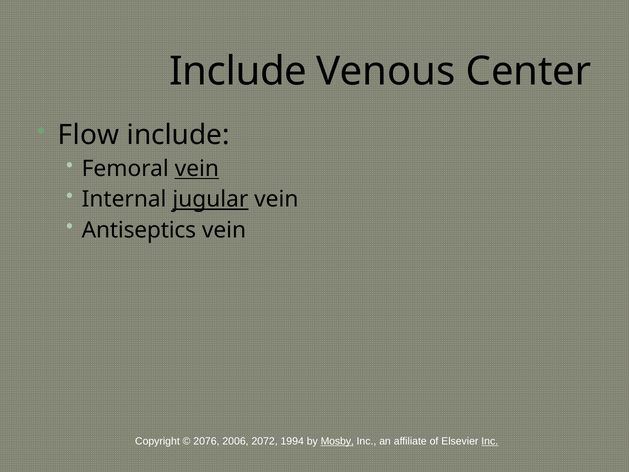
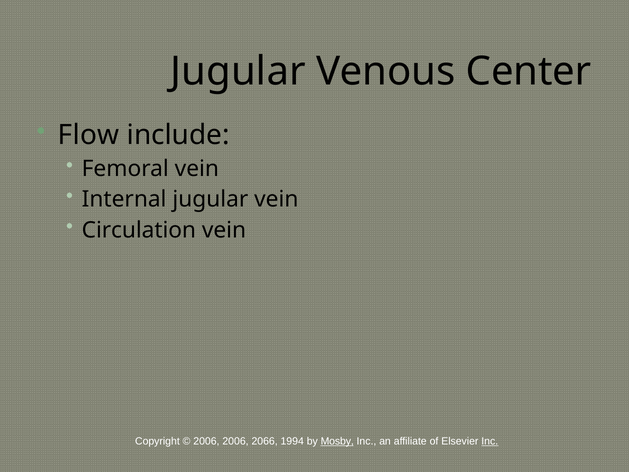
Include: Include -> Jugular (238, 72)
vein underline: present -> none (197, 169)
jugular underline: present -> none (210, 199)
Antiseptics: Antiseptics -> Circulation (139, 230)
2076: 2076 -> 2006 (206, 441)
2072: 2072 -> 2066 (265, 441)
